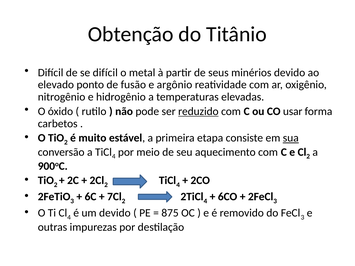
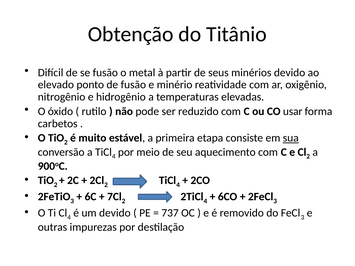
se difícil: difícil -> fusão (105, 73)
argônio: argônio -> minério (175, 85)
reduzido underline: present -> none (198, 111)
875: 875 -> 737 (170, 213)
